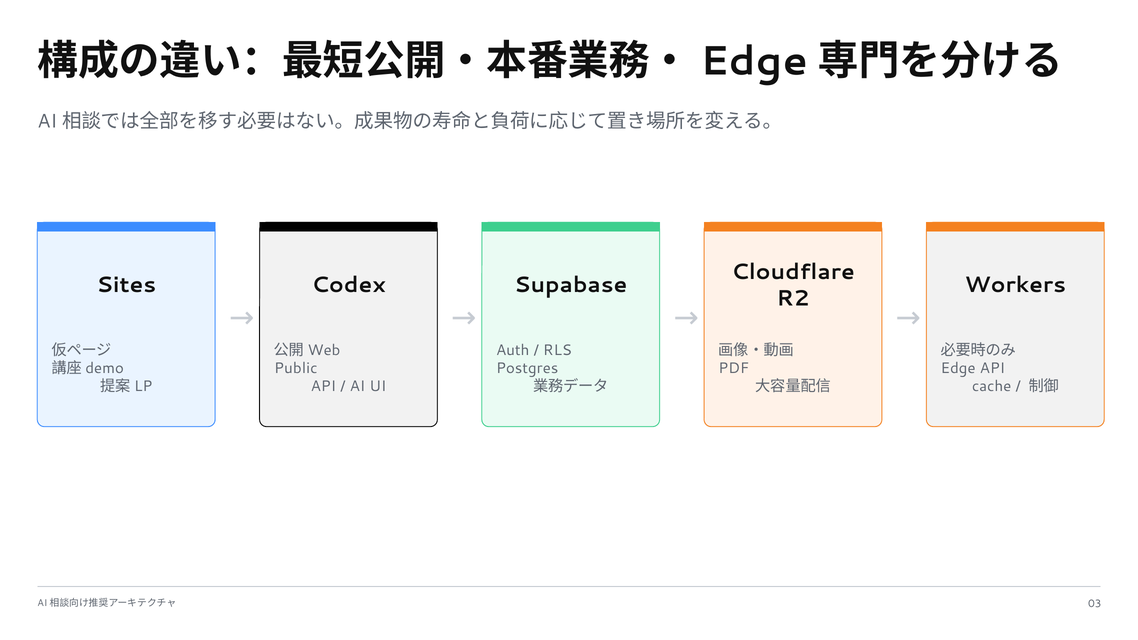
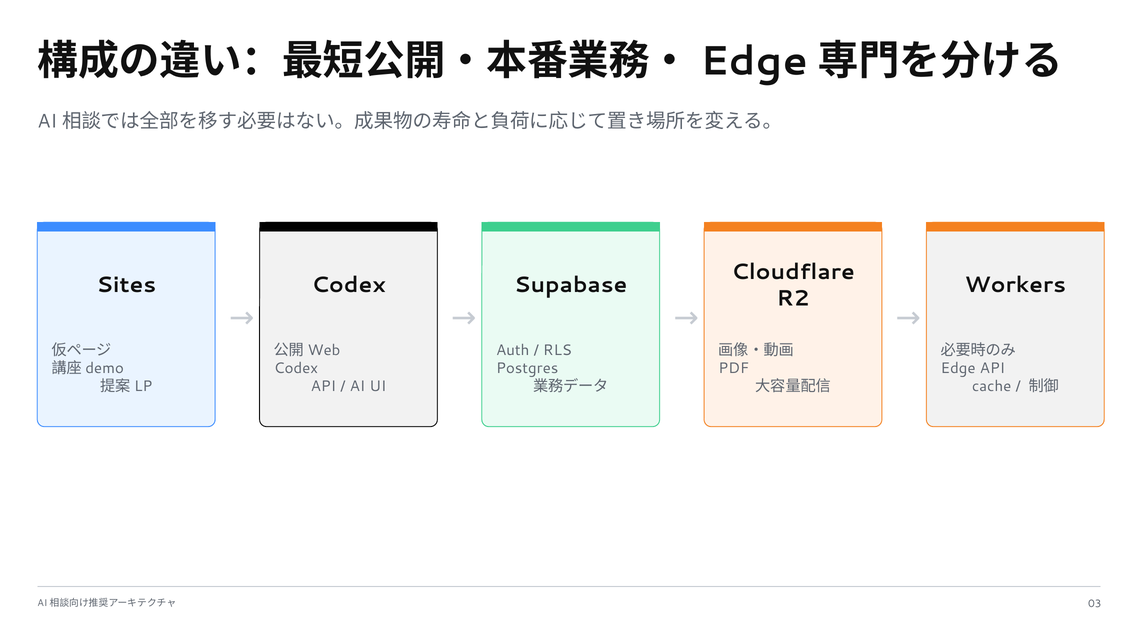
Public: Public -> Codex (296, 368)
